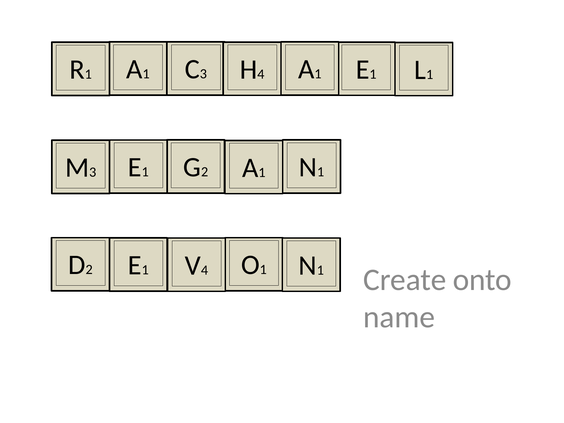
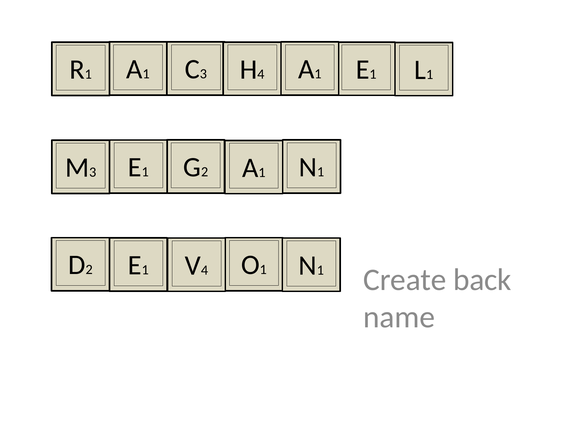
onto: onto -> back (482, 280)
